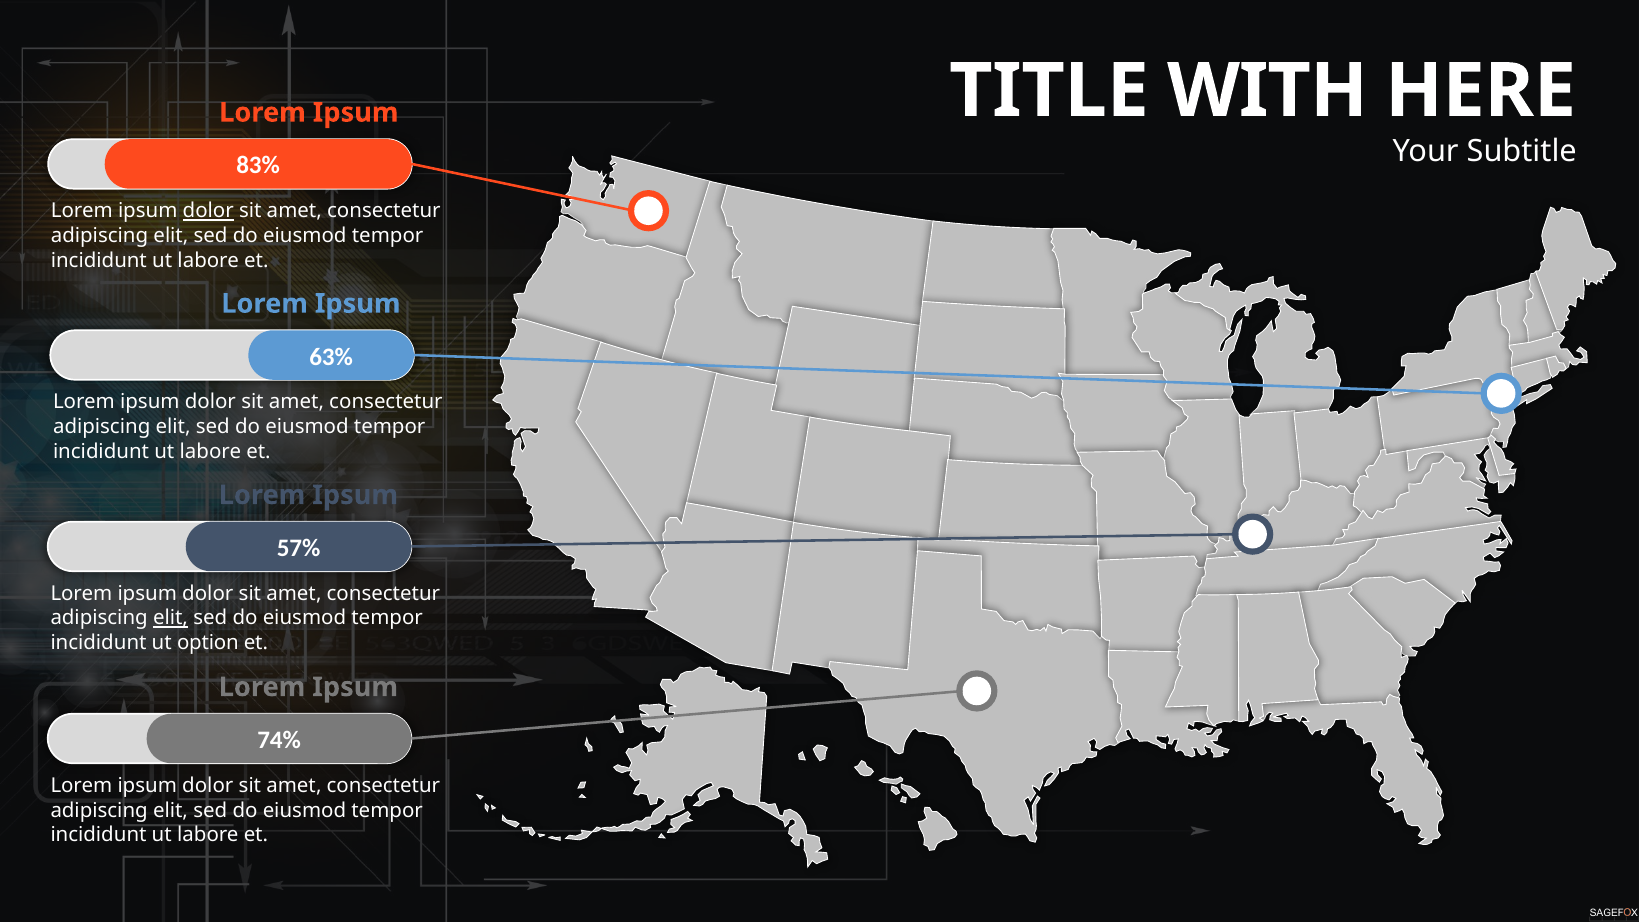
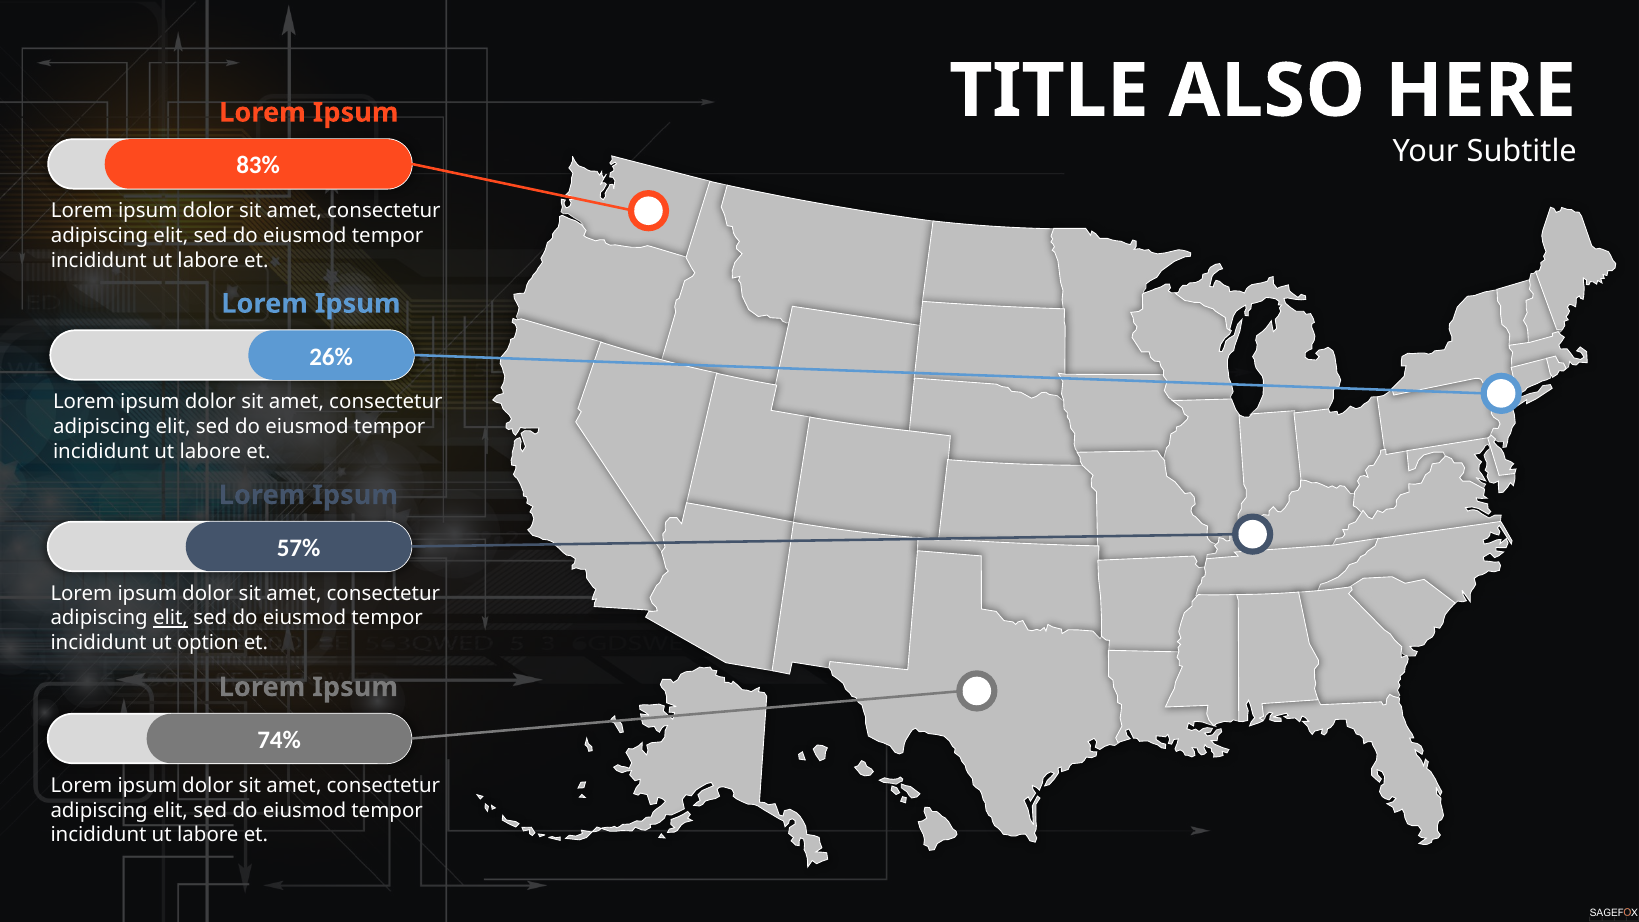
WITH: WITH -> ALSO (1267, 91)
dolor underline: present -> none (208, 211)
63%: 63% -> 26% (331, 357)
